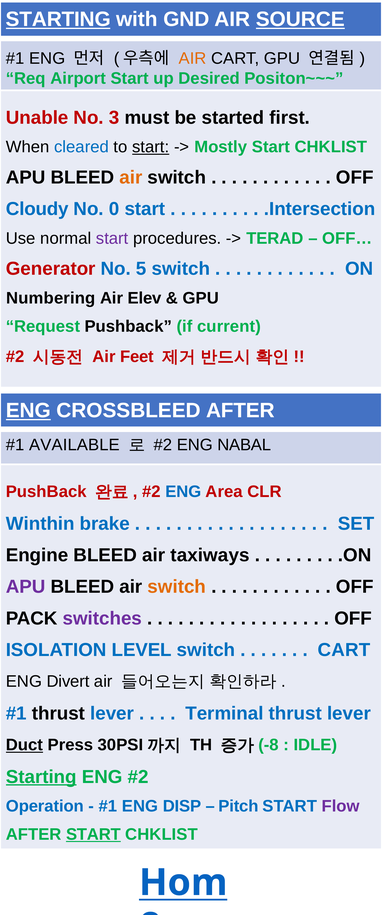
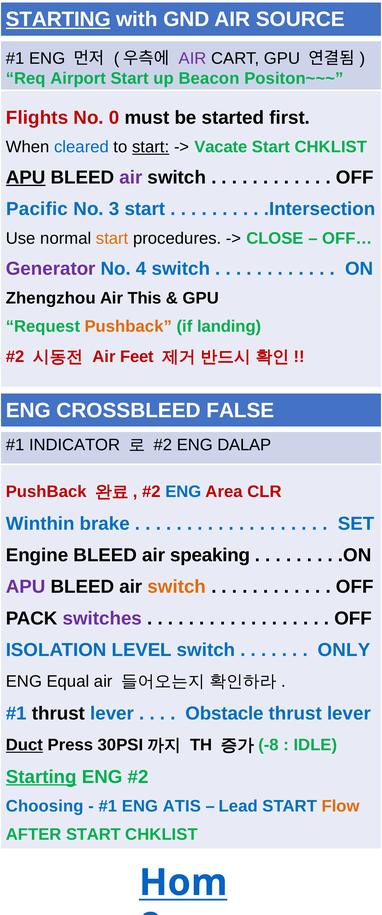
SOURCE underline: present -> none (300, 19)
AIR colour: orange -> purple (193, 58)
Desired: Desired -> Beacon (209, 78)
Unable: Unable -> Flights (37, 117)
3: 3 -> 0 (114, 117)
Mostly: Mostly -> Vacate (221, 147)
APU underline: none -> present (26, 177)
air colour: orange -> purple (131, 177)
Cloudy: Cloudy -> Pacific (37, 209)
0: 0 -> 3 (114, 209)
start colour: purple -> orange (112, 238)
TERAD: TERAD -> CLOSE (275, 238)
Generator colour: red -> purple (51, 268)
5: 5 -> 4 (141, 268)
Numbering: Numbering -> Zhengzhou (51, 298)
Elev: Elev -> This (145, 298)
Pushback colour: black -> orange (128, 326)
current: current -> landing (229, 326)
ENG underline: present -> none (28, 410)
CROSSBLEED AFTER: AFTER -> FALSE (240, 410)
AVAILABLE: AVAILABLE -> INDICATOR (75, 444)
NABAL: NABAL -> DALAP (244, 444)
taxiways: taxiways -> speaking (210, 555)
CART: CART -> ONLY (344, 649)
Divert: Divert -> Equal (68, 681)
Terminal: Terminal -> Obstacle (224, 713)
Operation: Operation -> Choosing (45, 805)
DISP: DISP -> ATIS (182, 805)
Pitch: Pitch -> Lead (238, 805)
Flow colour: purple -> orange (341, 805)
START underline: present -> none (93, 833)
